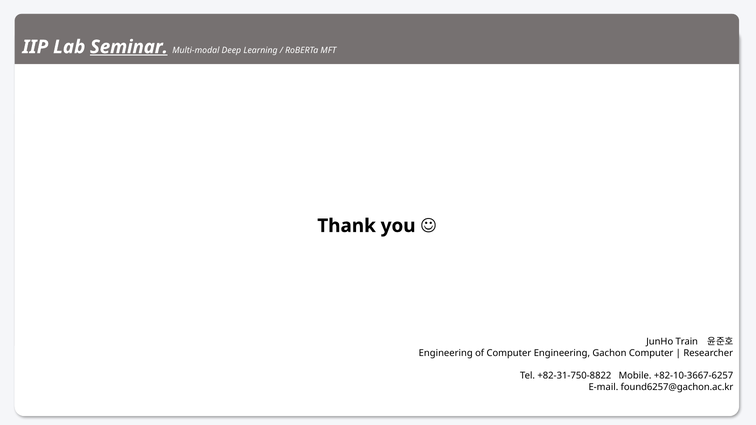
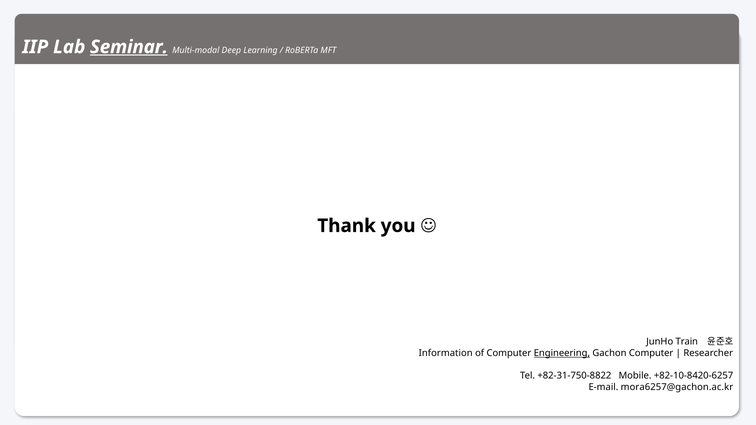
Engineering: Engineering -> Information (446, 353)
Engineering underline: none -> present (562, 353)
+82-10-3667-6257: +82-10-3667-6257 -> +82-10-8420-6257 (694, 376)
found6257@gachon.ac.kr: found6257@gachon.ac.kr -> mora6257@gachon.ac.kr (677, 387)
